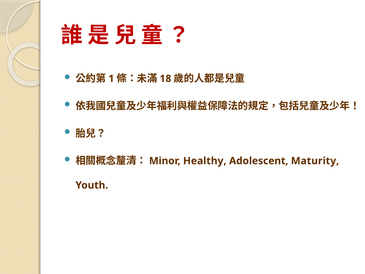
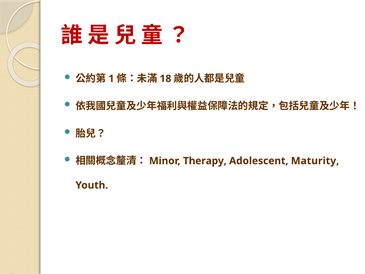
Healthy: Healthy -> Therapy (205, 161)
